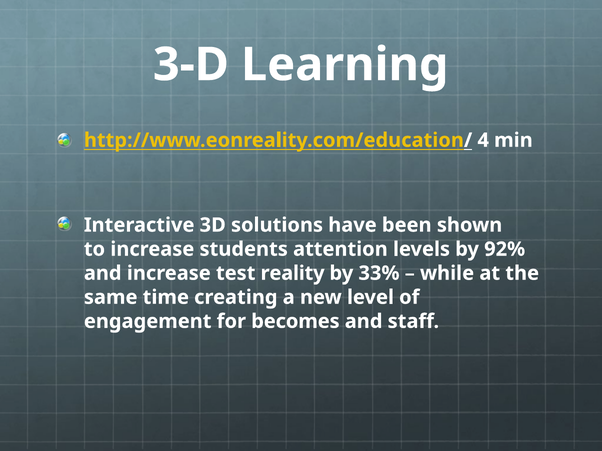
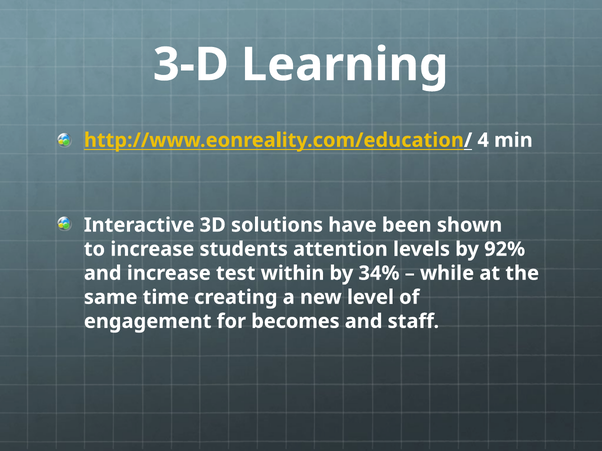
reality: reality -> within (293, 273)
33%: 33% -> 34% (379, 273)
